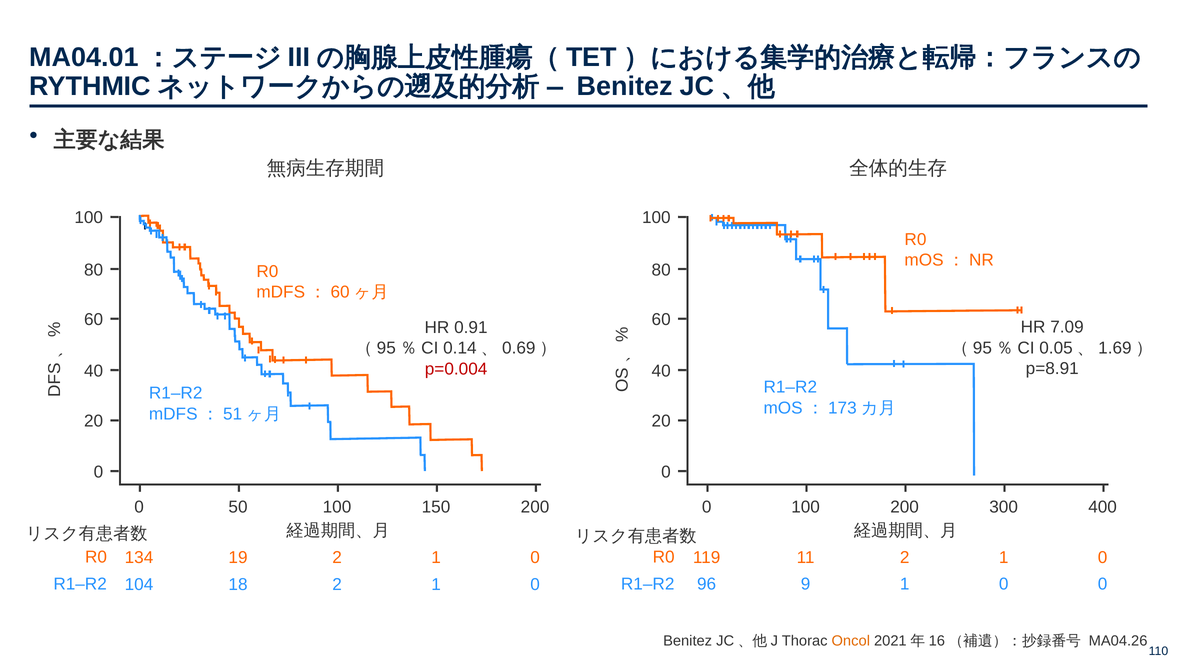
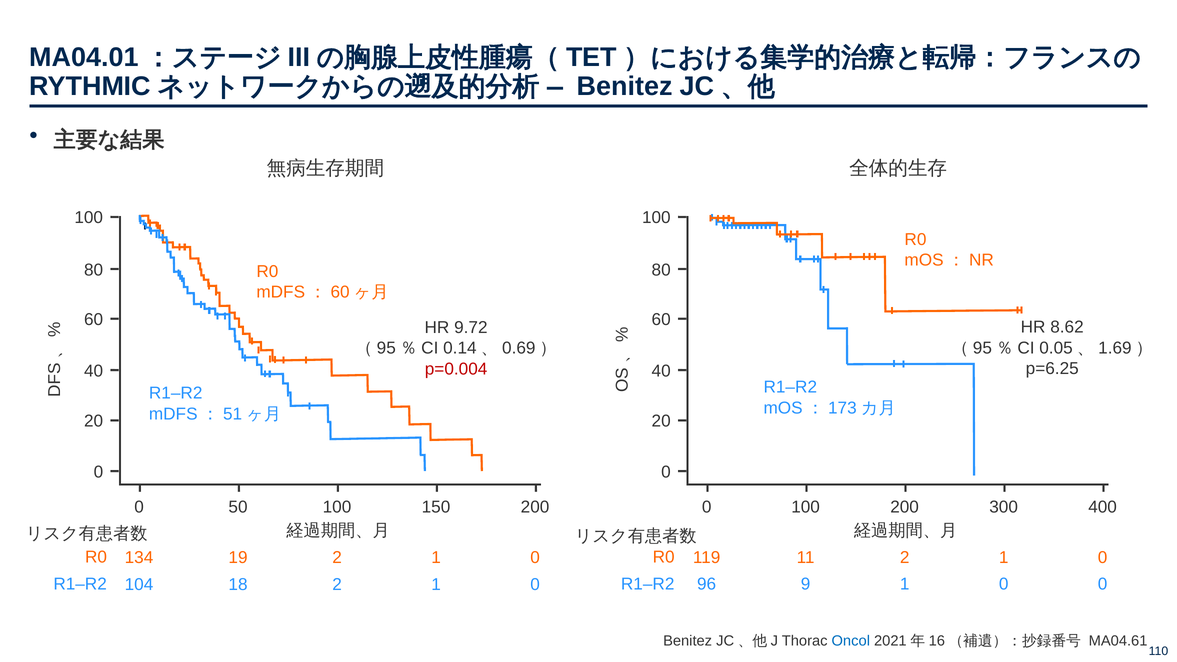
7.09: 7.09 -> 8.62 (1067, 327)
0.91: 0.91 -> 9.72 (471, 328)
p=8.91: p=8.91 -> p=6.25 (1052, 368)
Oncol colour: orange -> blue (851, 641)
MA04.26: MA04.26 -> MA04.61 (1118, 641)
